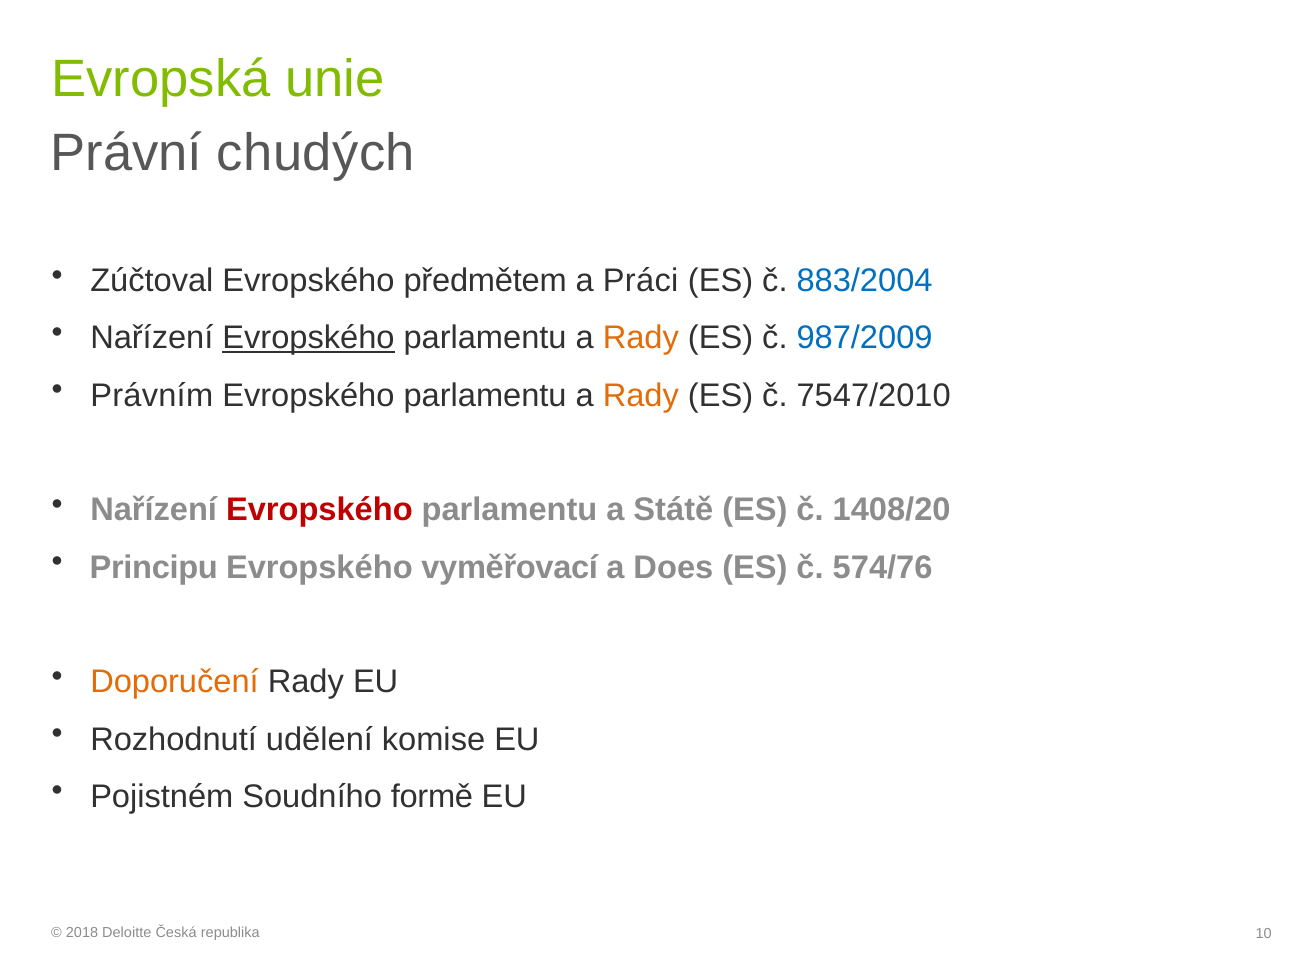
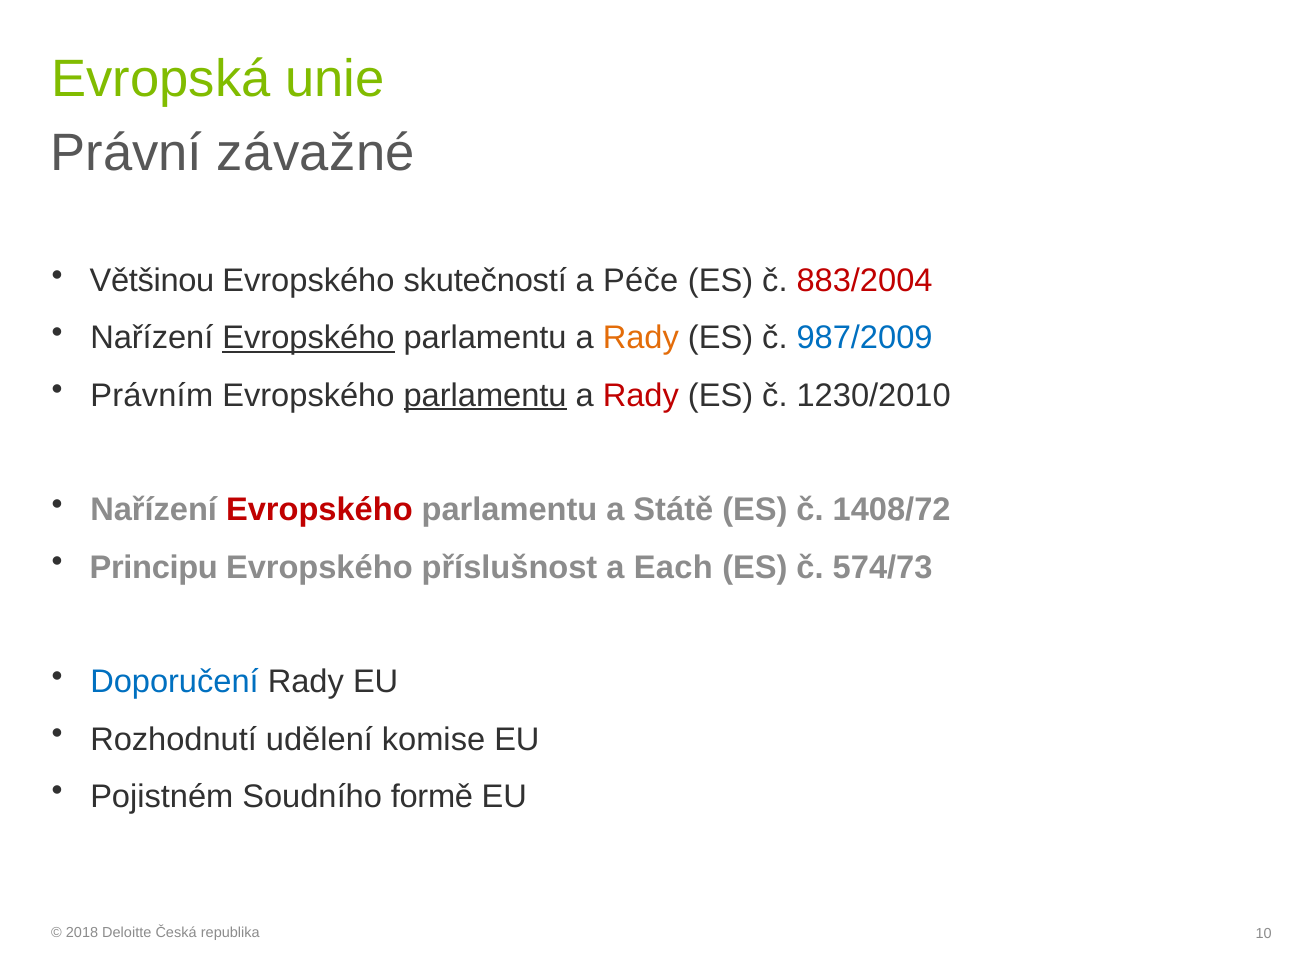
chudých: chudých -> závažné (316, 153)
Zúčtoval: Zúčtoval -> Většinou (152, 281)
předmětem: předmětem -> skutečností (485, 281)
Práci: Práci -> Péče (641, 281)
883/2004 colour: blue -> red (865, 281)
parlamentu underline: none -> present (485, 395)
Rady colour: orange -> red (641, 395)
7547/2010: 7547/2010 -> 1230/2010 (874, 395)
1408/20: 1408/20 -> 1408/72 (892, 510)
vyměřovací: vyměřovací -> příslušnost (509, 567)
Does: Does -> Each (673, 567)
574/76: 574/76 -> 574/73 (883, 567)
Doporučení colour: orange -> blue (174, 682)
